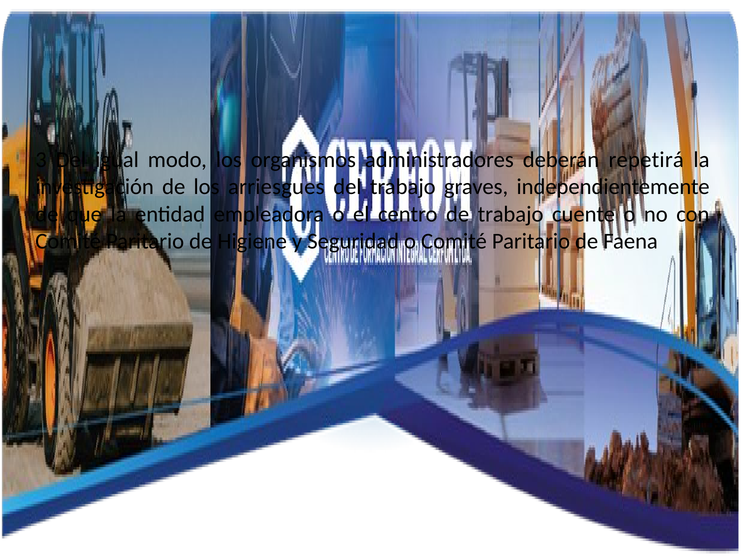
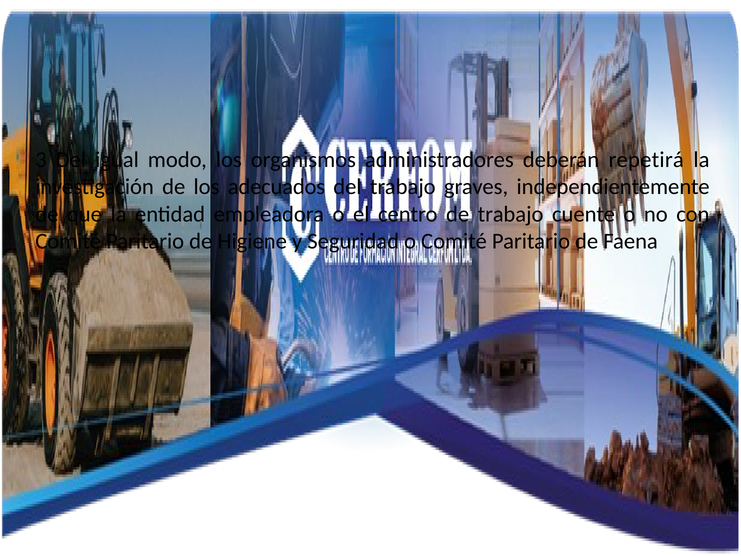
arriesgues: arriesgues -> adecuados (276, 187)
